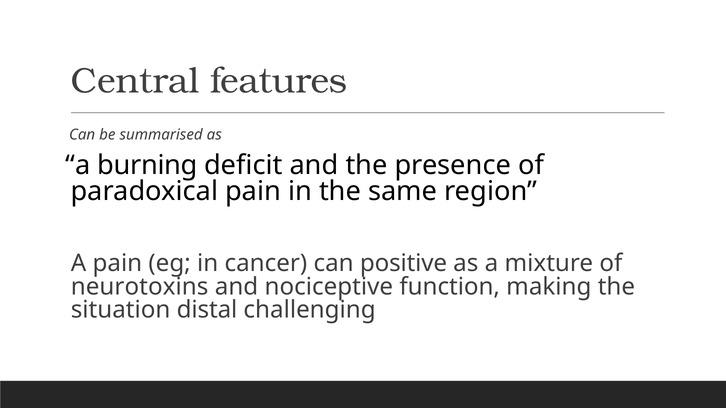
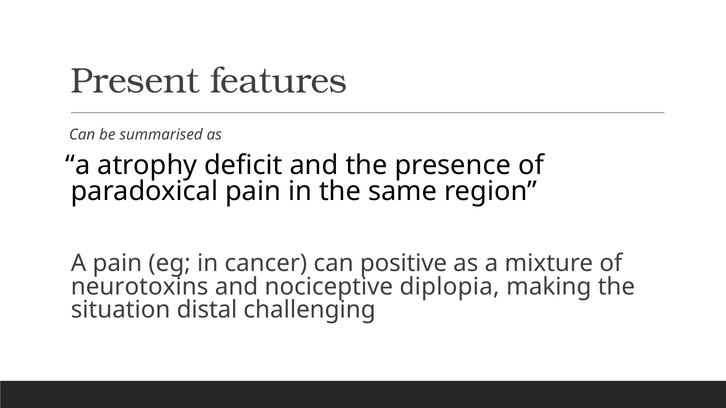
Central: Central -> Present (135, 81)
burning: burning -> atrophy (147, 165)
function: function -> diplopia (450, 287)
